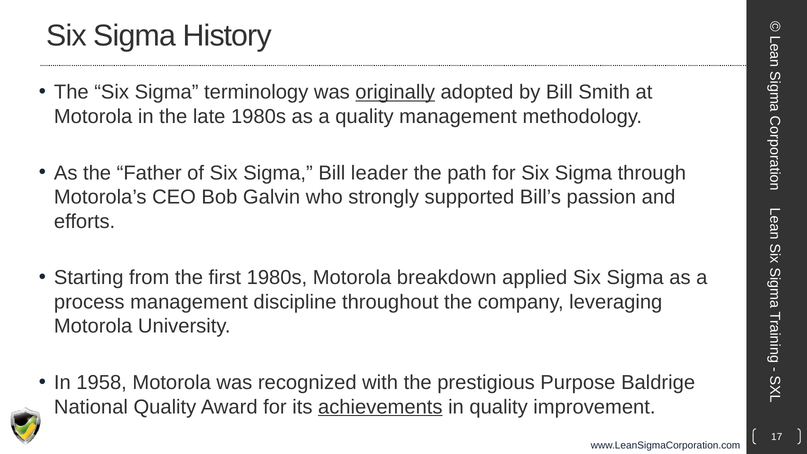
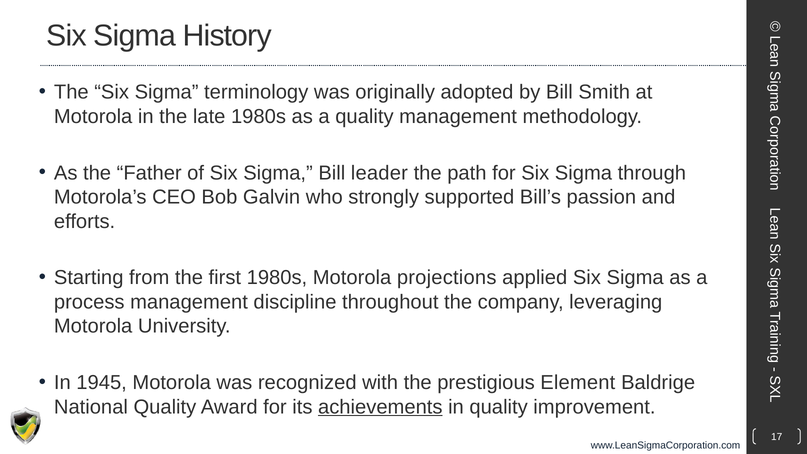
originally underline: present -> none (395, 92)
breakdown: breakdown -> projections (447, 278)
1958: 1958 -> 1945 (102, 383)
Purpose: Purpose -> Element (578, 383)
